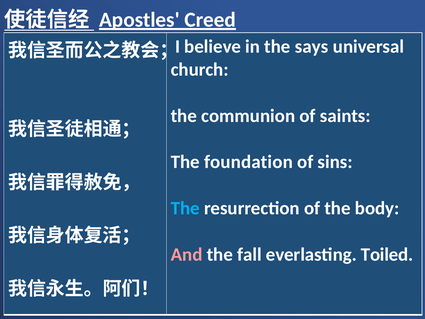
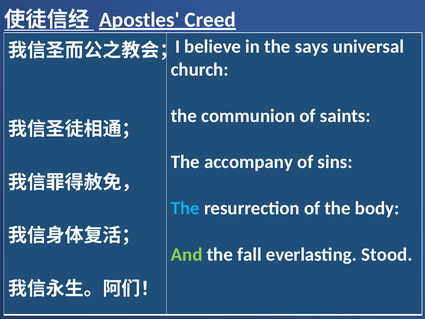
foundation: foundation -> accompany (249, 162)
And colour: pink -> light green (187, 254)
Toiled: Toiled -> Stood (387, 254)
